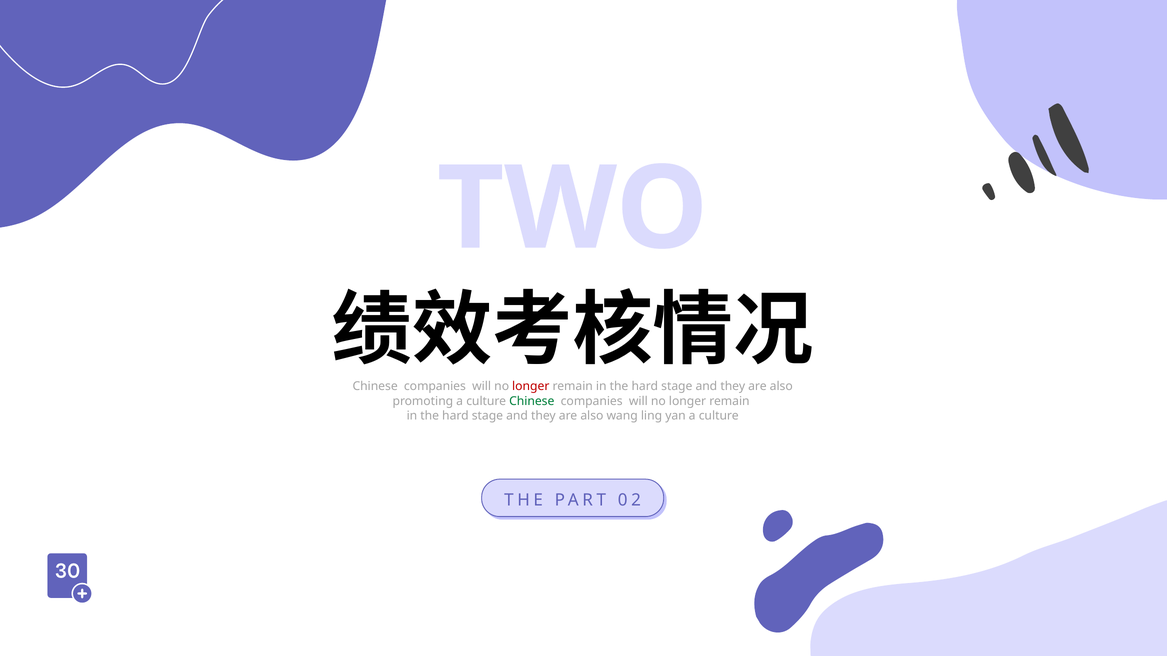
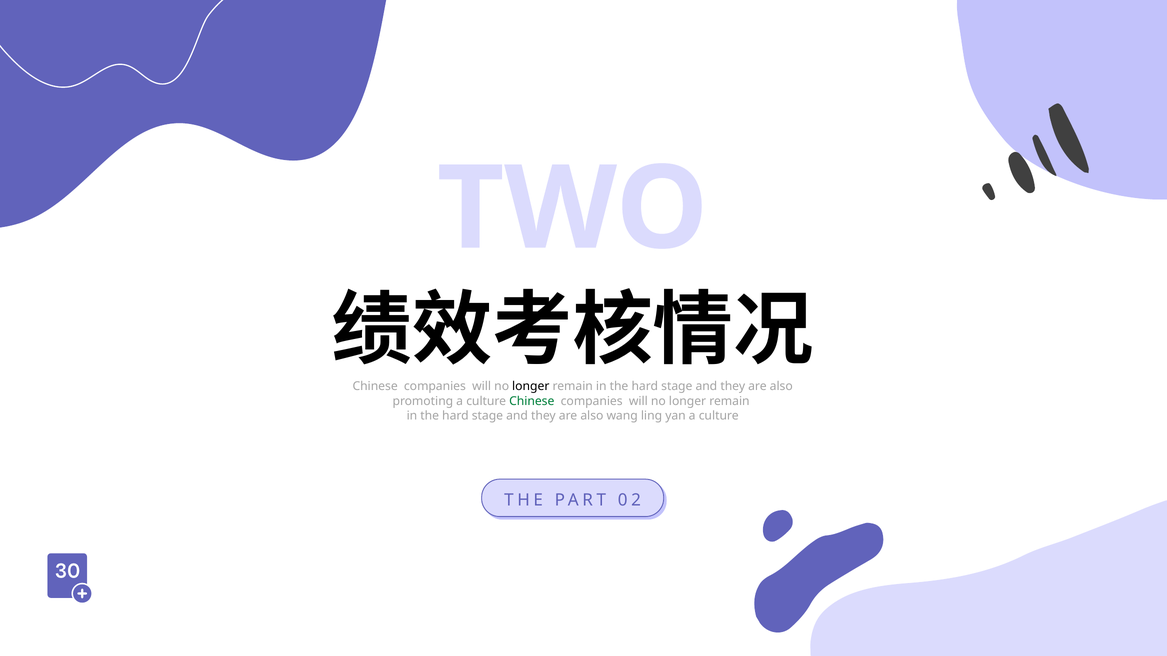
longer colour: red -> black (531, 387)
